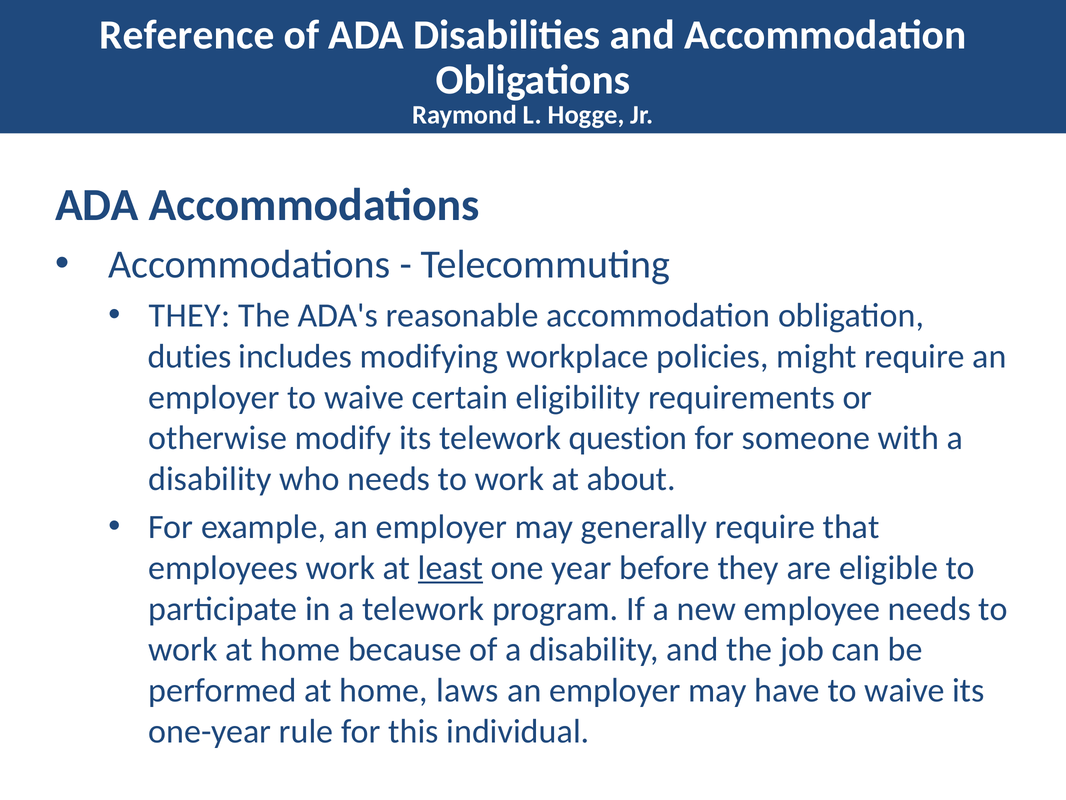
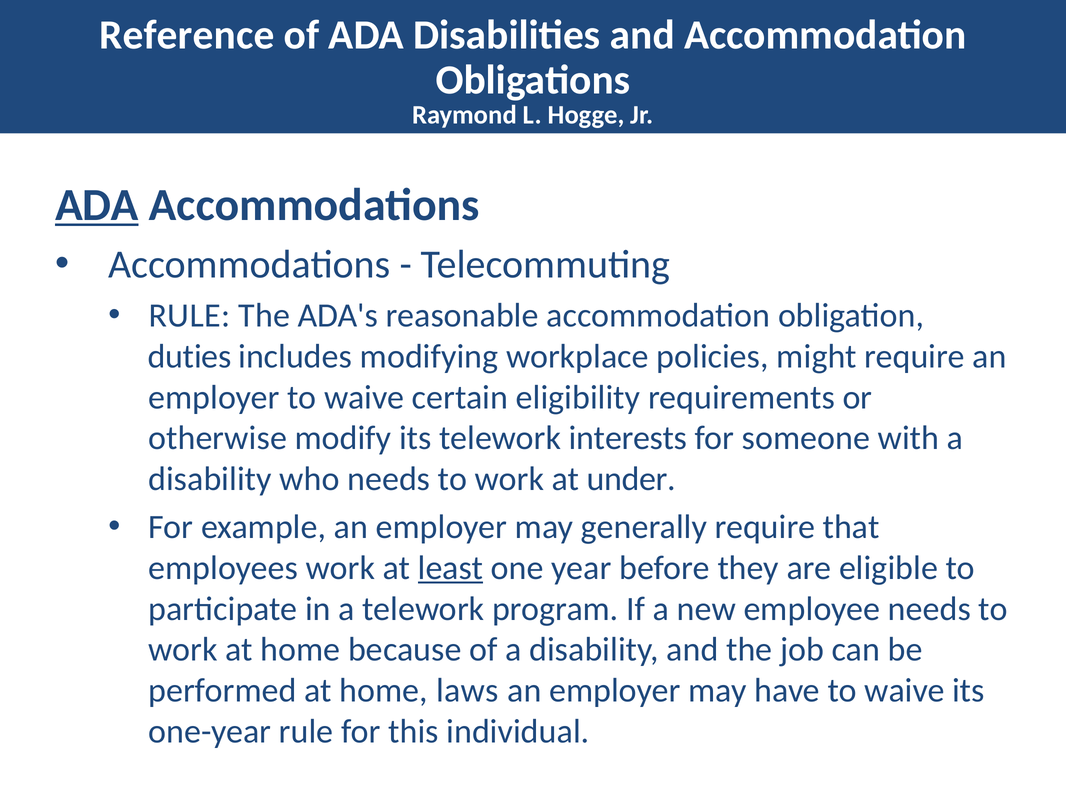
ADA underline: none -> present (97, 205)
THEY: THEY -> RULE (189, 315)
question: question -> interests (628, 438)
about: about -> under (631, 479)
